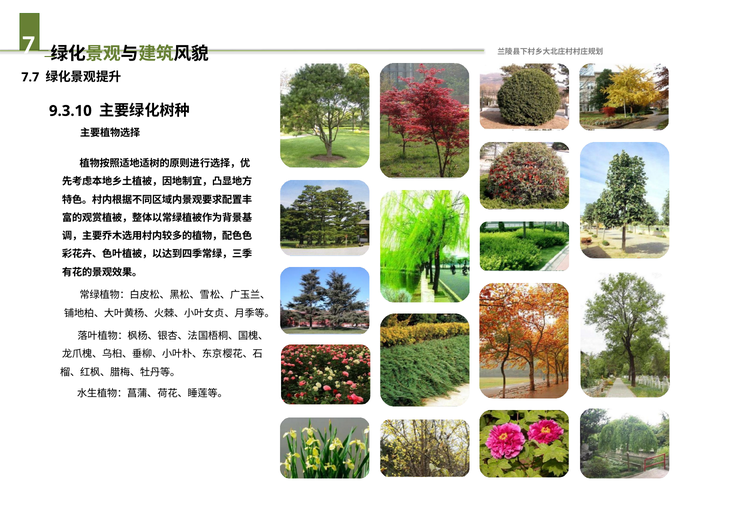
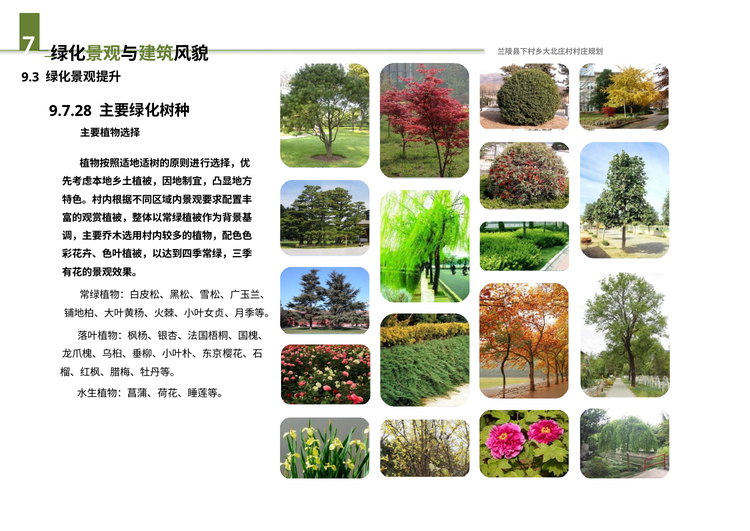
7.7: 7.7 -> 9.3 (30, 77)
9.3.10: 9.3.10 -> 9.7.28 (70, 111)
